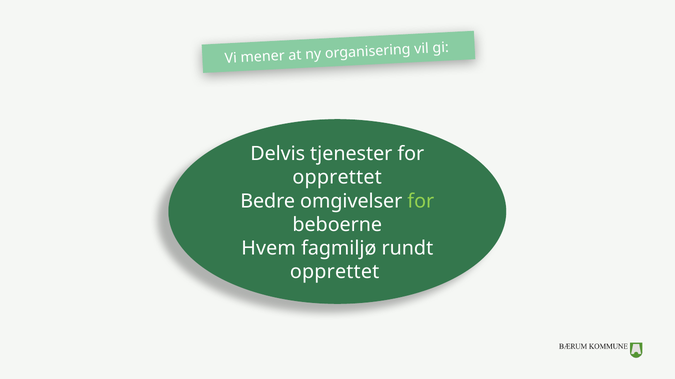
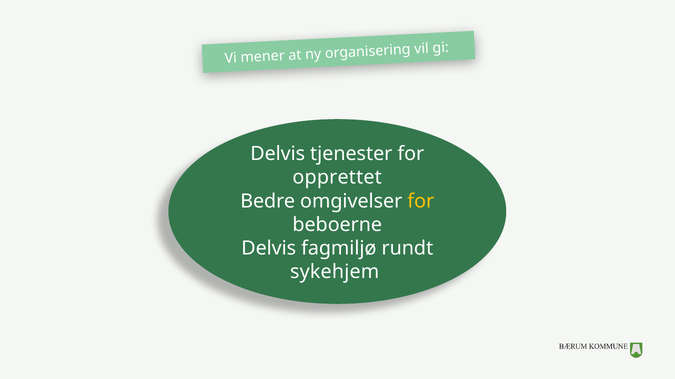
for colour: light green -> yellow (421, 201)
Hvem: Hvem -> Delvis (269, 249)
opprettet: opprettet -> sykehjem (335, 272)
